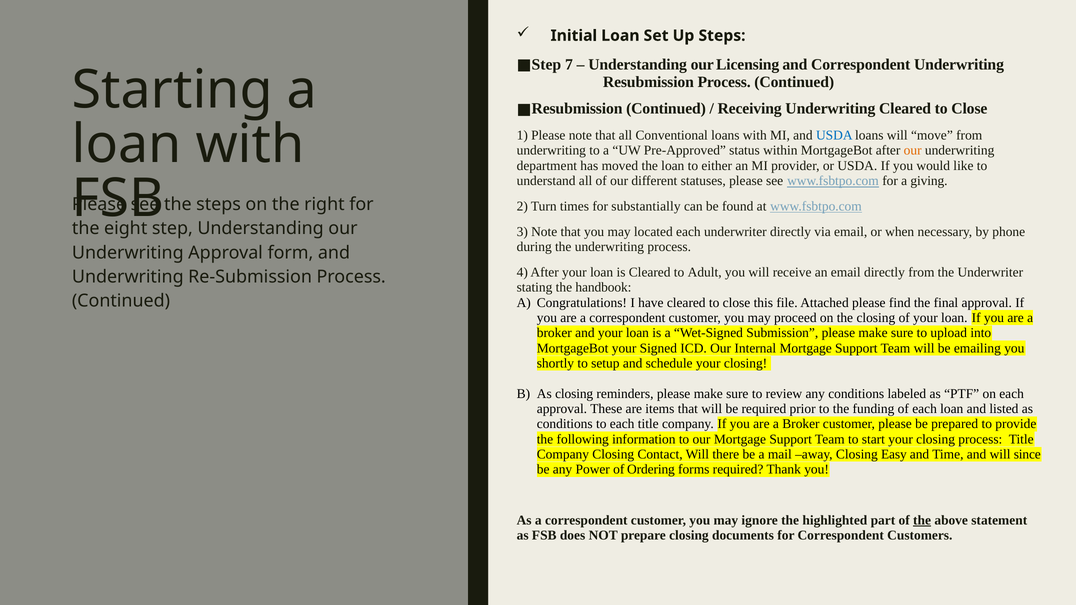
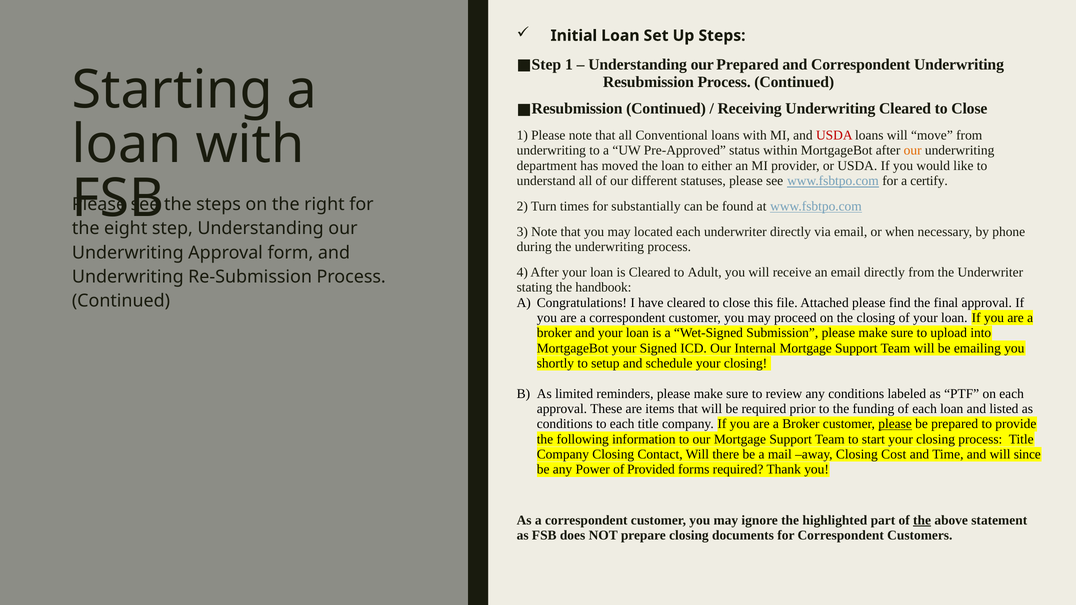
7: 7 -> 1 (569, 64)
our Licensing: Licensing -> Prepared (748, 64)
USDA colour: blue -> red (834, 135)
giving: giving -> certify (929, 181)
As closing: closing -> limited (574, 394)
please underline: none -> present (895, 424)
Easy: Easy -> Cost (894, 455)
Ordering: Ordering -> Provided (651, 470)
